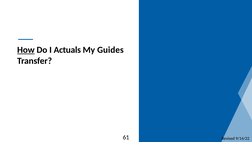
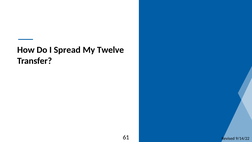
How underline: present -> none (26, 50)
Actuals: Actuals -> Spread (67, 50)
Guides: Guides -> Twelve (110, 50)
